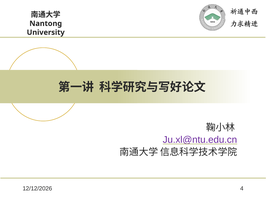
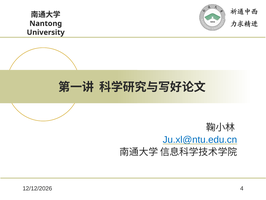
Ju.xl@ntu.edu.cn colour: purple -> blue (200, 139)
